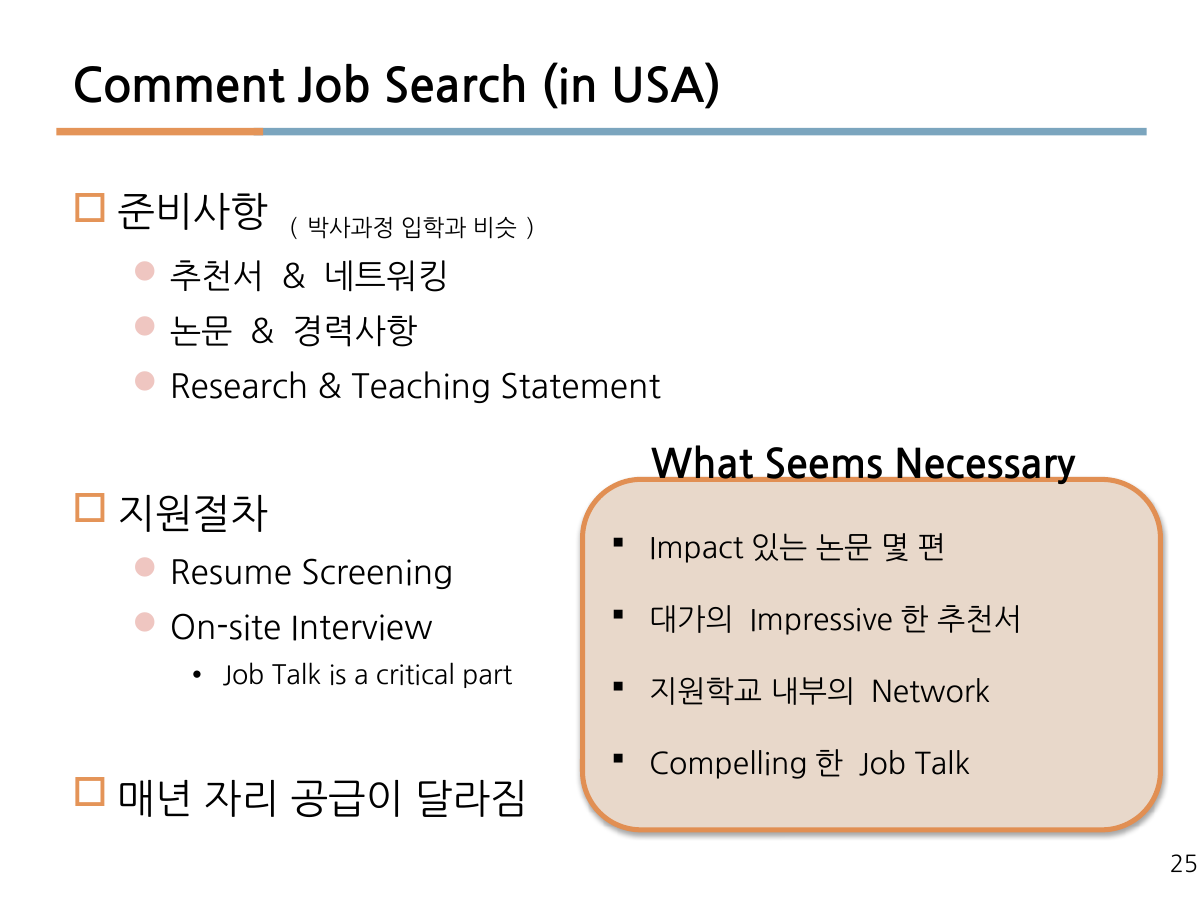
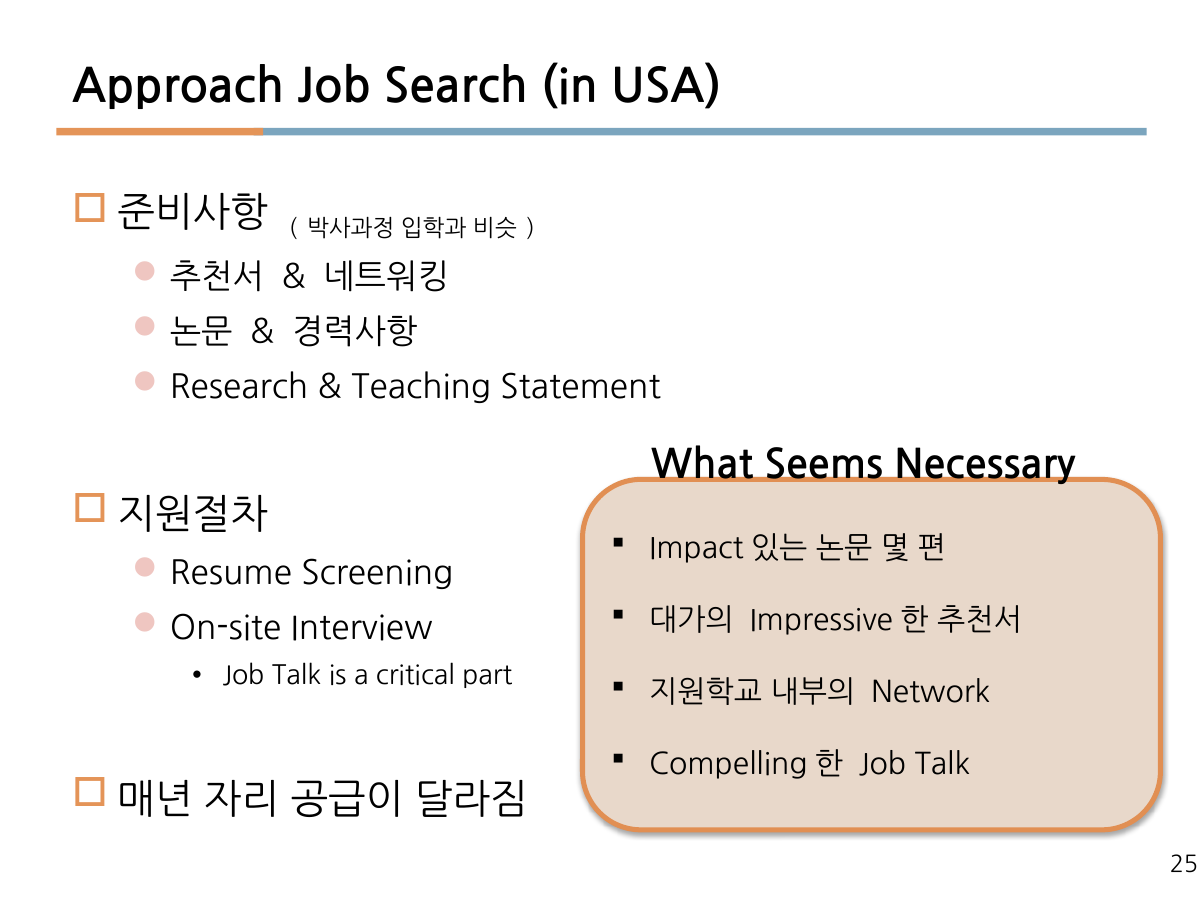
Comment: Comment -> Approach (178, 87)
